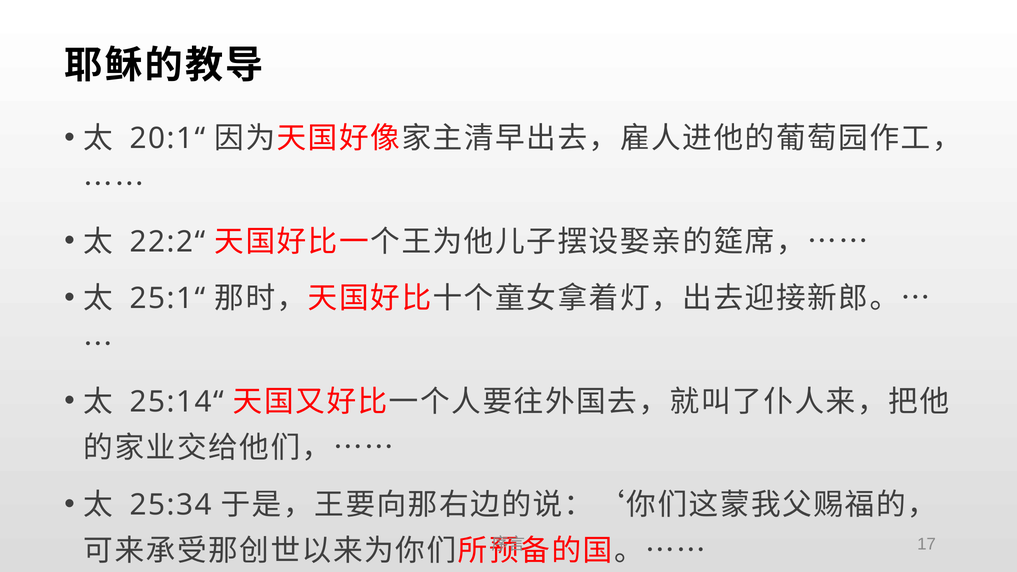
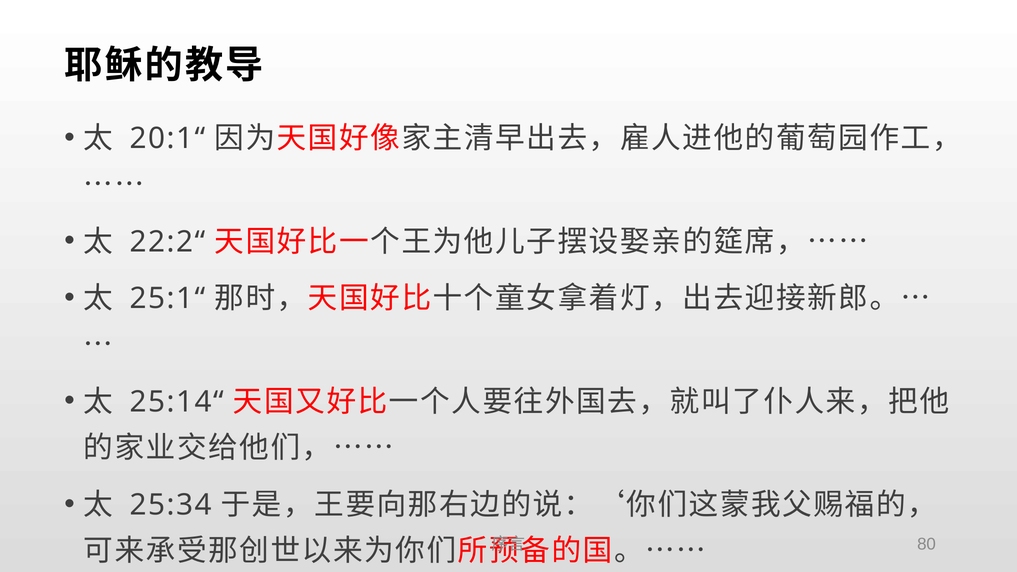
17: 17 -> 80 (927, 544)
